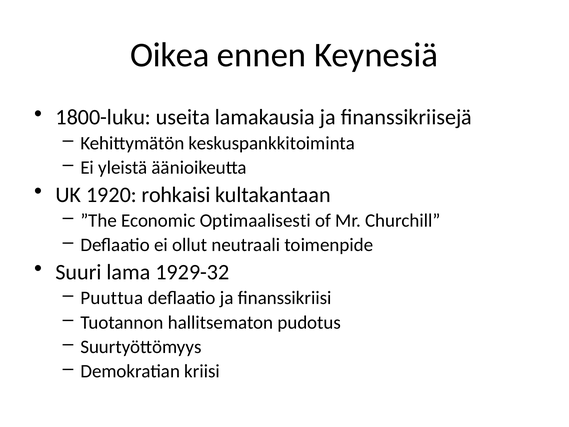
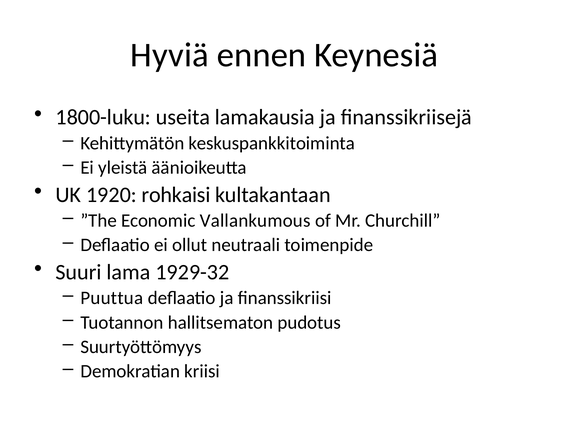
Oikea: Oikea -> Hyviä (170, 55)
Optimaalisesti: Optimaalisesti -> Vallankumous (255, 220)
